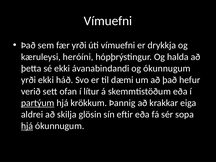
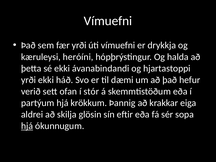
og ókunnugum: ókunnugum -> hjartastoppi (167, 68)
lítur: lítur -> stór (91, 91)
partýum underline: present -> none (38, 103)
